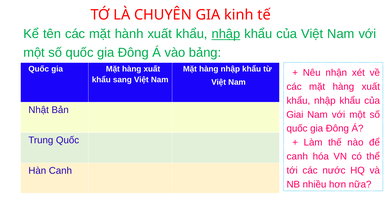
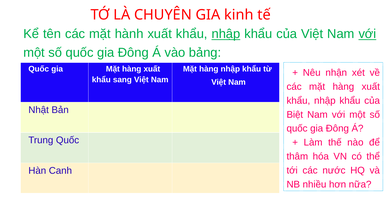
với underline: none -> present (367, 34)
Giai: Giai -> Biệt (295, 114)
canh: canh -> thâm (297, 156)
